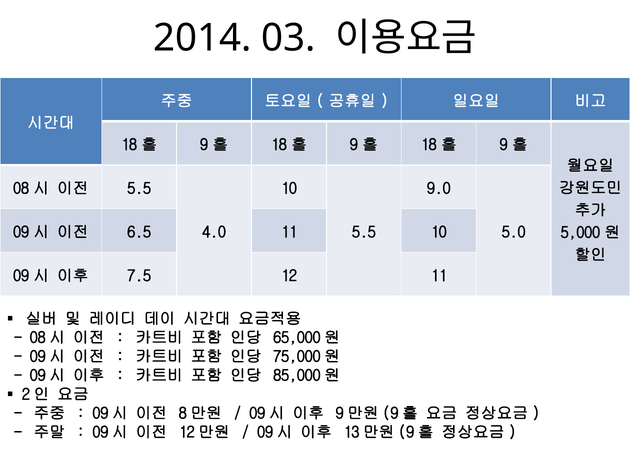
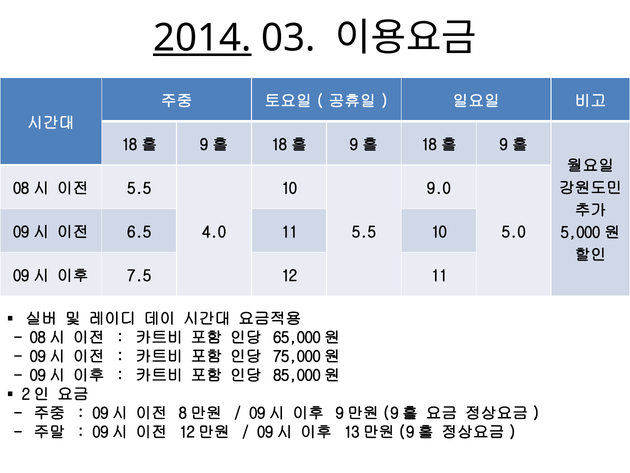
2014 underline: none -> present (202, 38)
